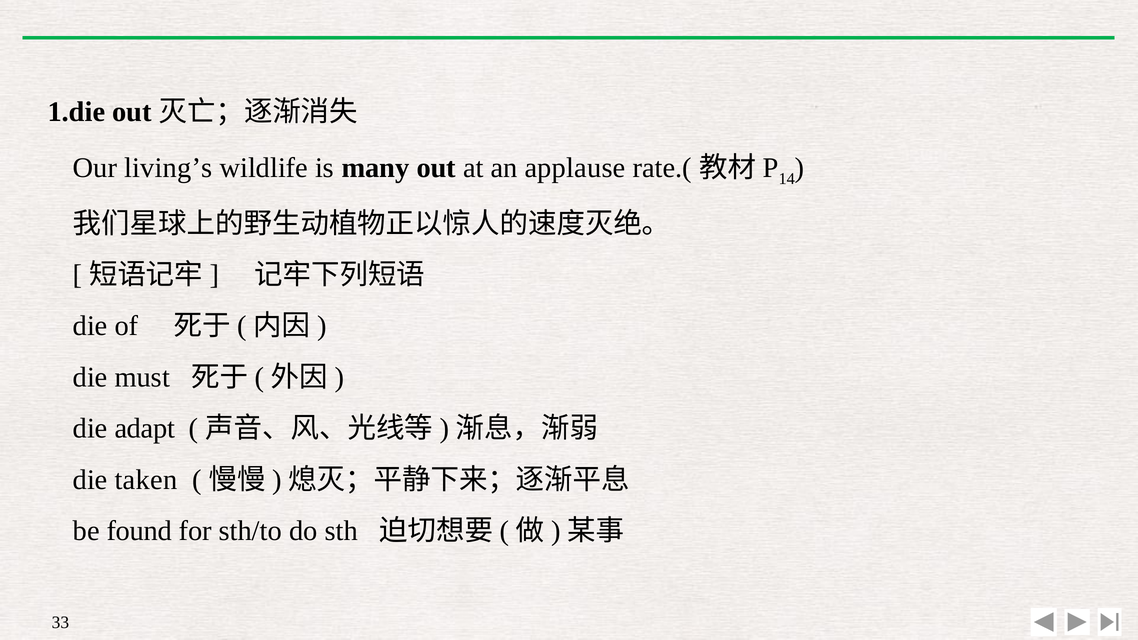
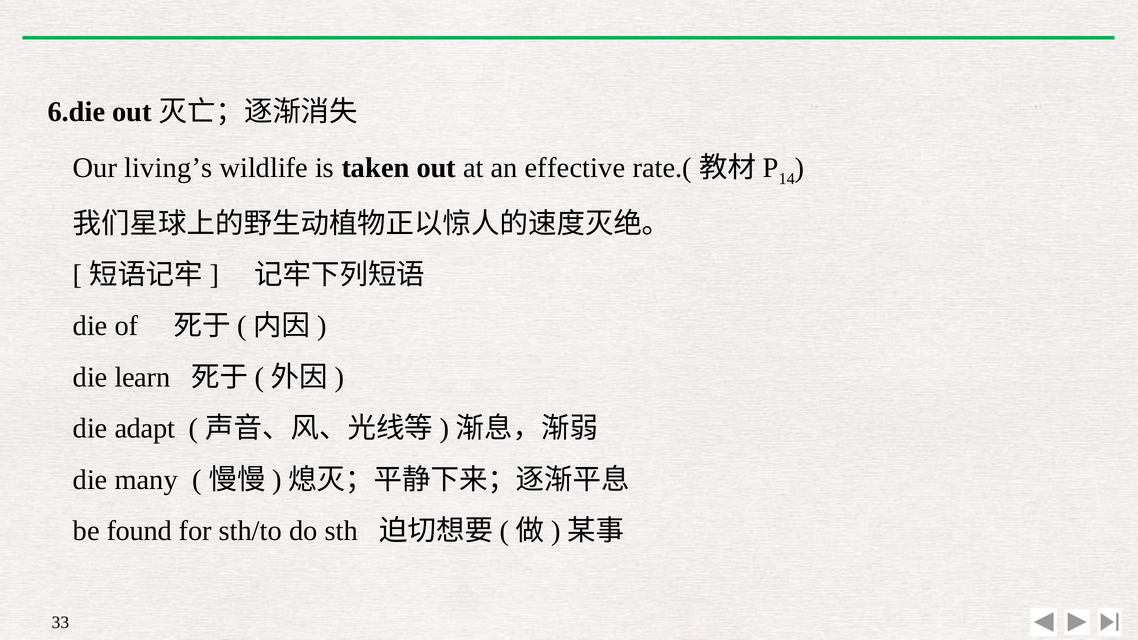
1.die: 1.die -> 6.die (76, 112)
many: many -> taken (375, 168)
applause: applause -> effective (575, 168)
must: must -> learn (142, 377)
taken: taken -> many (146, 480)
